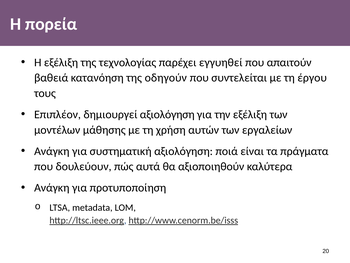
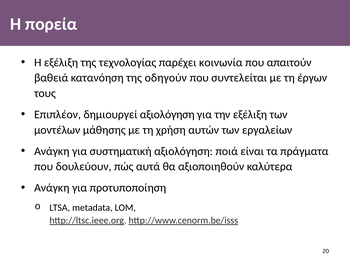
εγγυηθεί: εγγυηθεί -> κοινωνία (221, 62)
έργου: έργου -> έργων (312, 78)
